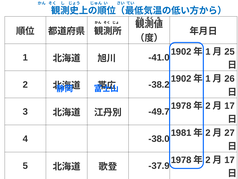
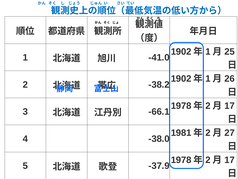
-49.7: -49.7 -> -66.1 (159, 111)
